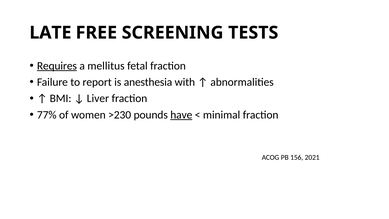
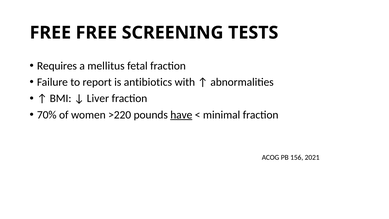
LATE: LATE -> FREE (50, 33)
Requires underline: present -> none (57, 66)
anesthesia: anesthesia -> antibiotics (148, 82)
77%: 77% -> 70% (47, 115)
>230: >230 -> >220 (120, 115)
